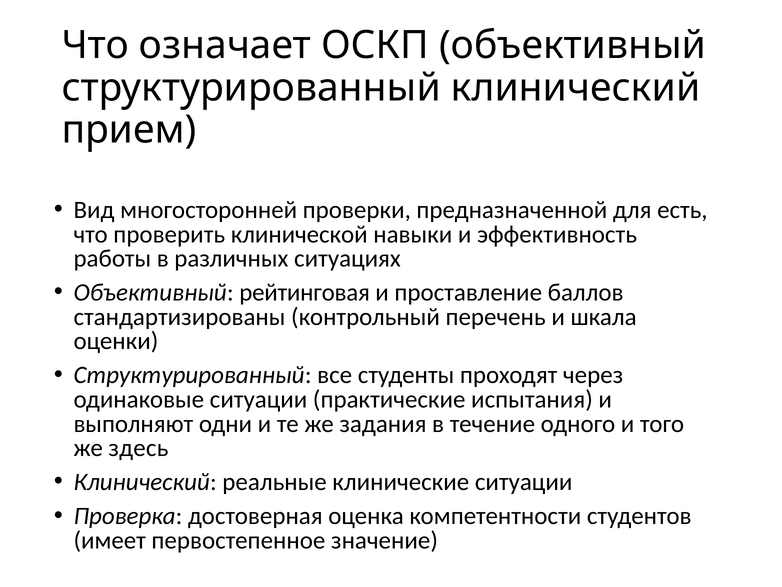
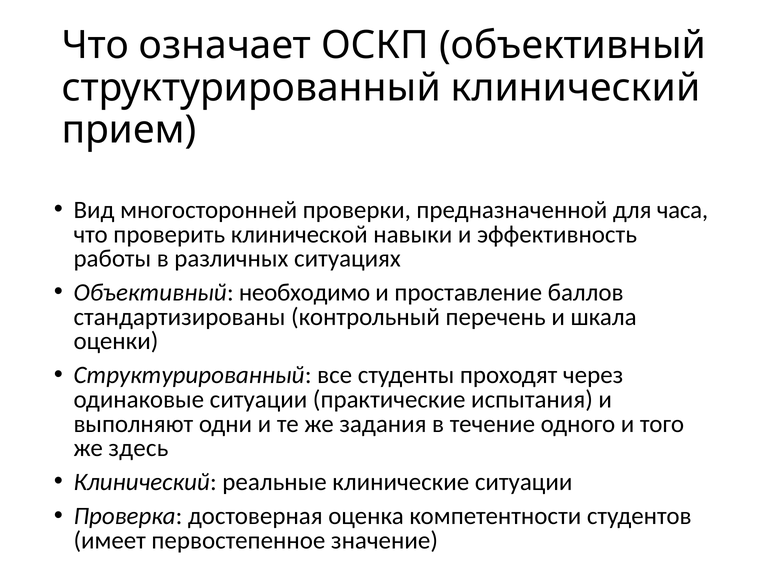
есть: есть -> часа (682, 210)
рейтинговая: рейтинговая -> необходимо (305, 292)
